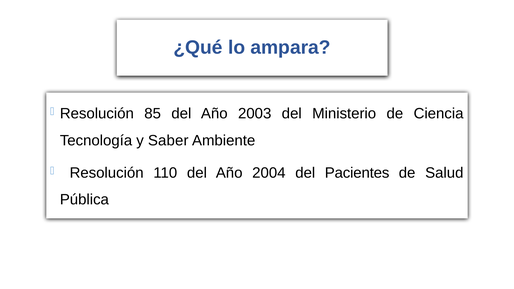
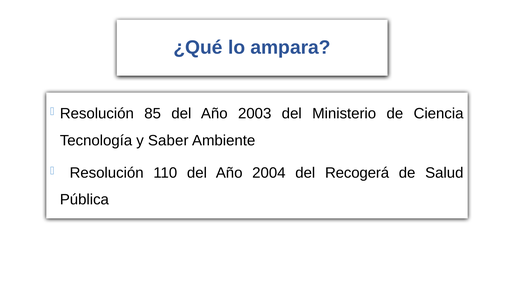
Pacientes: Pacientes -> Recogerá (357, 173)
